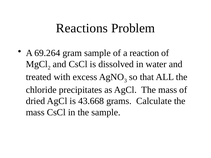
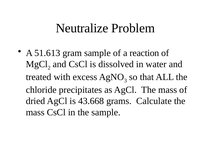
Reactions: Reactions -> Neutralize (82, 28)
69.264: 69.264 -> 51.613 (47, 53)
